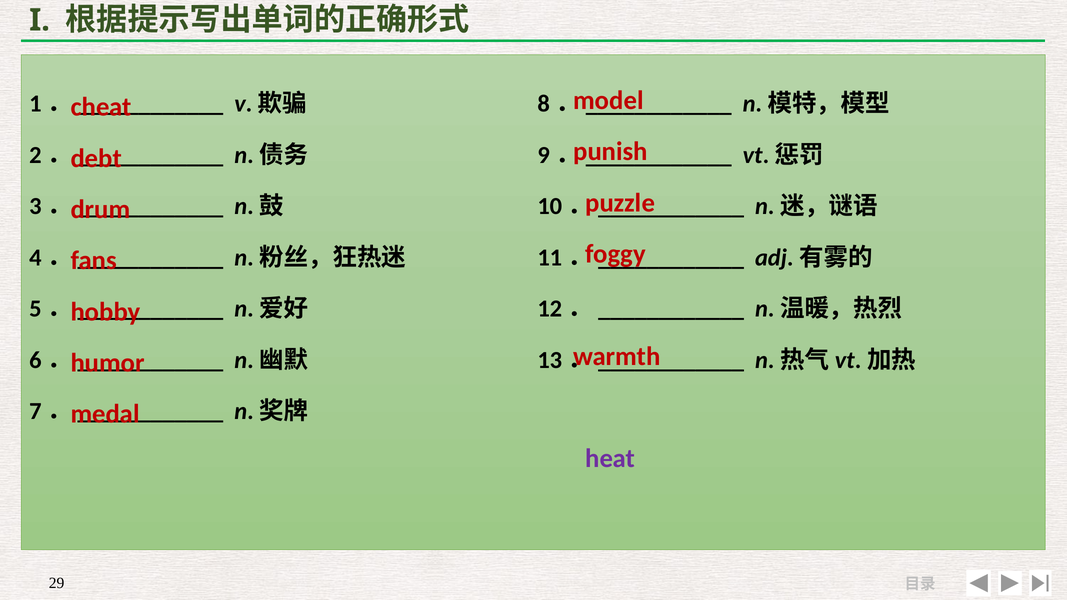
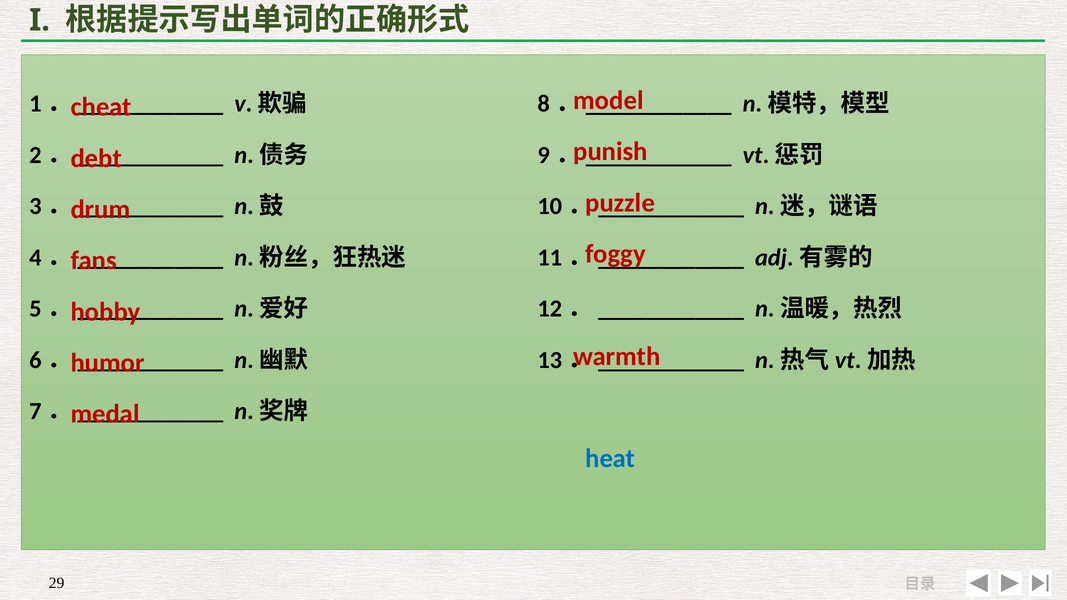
heat colour: purple -> blue (610, 459)
